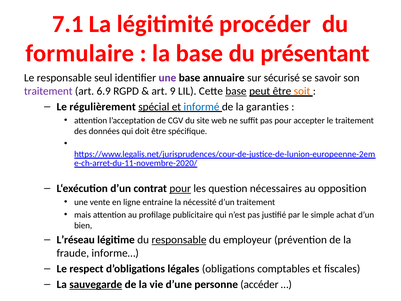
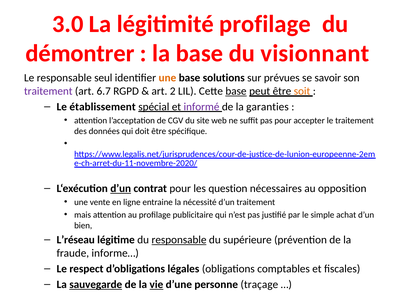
7.1: 7.1 -> 3.0 (68, 24)
légitimité procéder: procéder -> profilage (265, 24)
formulaire: formulaire -> démontrer (80, 54)
présentant: présentant -> visionnant (315, 54)
une colour: purple -> orange (167, 78)
annuaire: annuaire -> solutions (224, 78)
sécurisé: sécurisé -> prévues (282, 78)
6.9: 6.9 -> 6.7 (104, 91)
9: 9 -> 2 (173, 91)
régulièrement: régulièrement -> établissement (103, 107)
informé colour: blue -> purple (201, 107)
d’un underline: none -> present (121, 188)
pour underline: present -> none (180, 188)
employeur: employeur -> supérieure (247, 240)
vie underline: none -> present (156, 284)
accéder: accéder -> traçage (259, 284)
